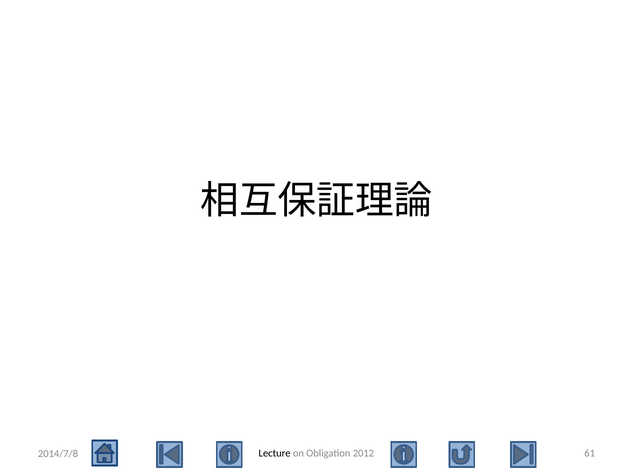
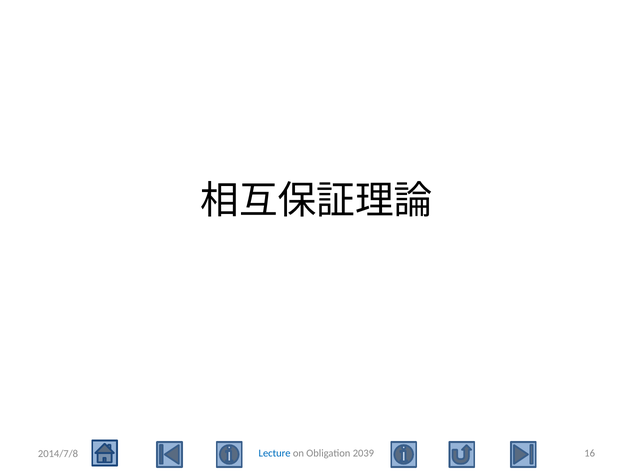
Lecture colour: black -> blue (275, 453)
2012: 2012 -> 2039 (363, 453)
61: 61 -> 16 (590, 453)
